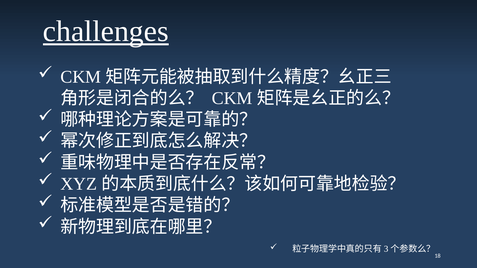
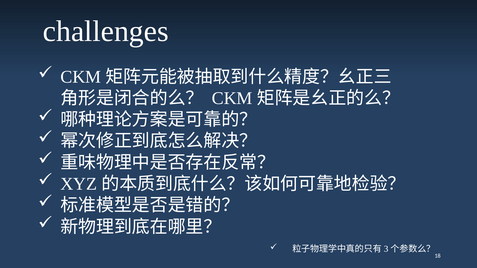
challenges underline: present -> none (106, 32)
